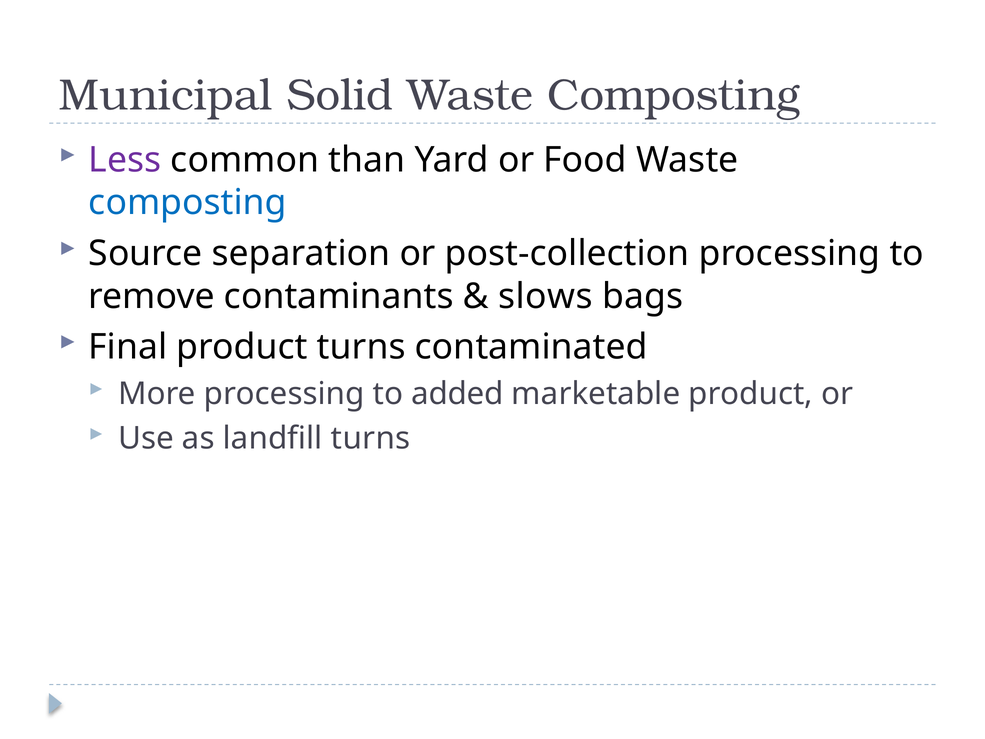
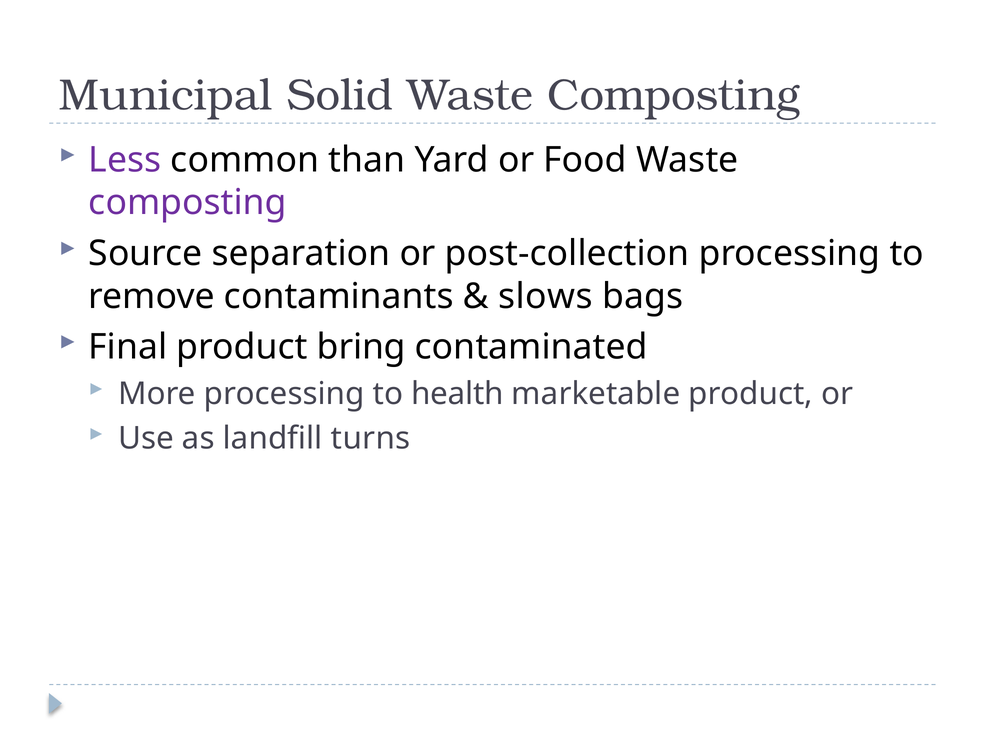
composting colour: blue -> purple (188, 203)
product turns: turns -> bring (361, 347)
added: added -> health (457, 394)
